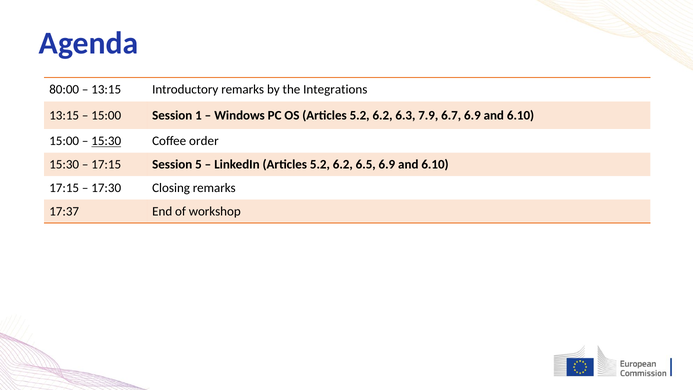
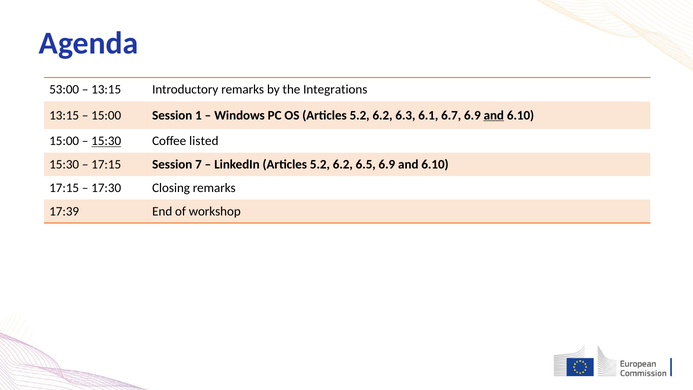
80:00: 80:00 -> 53:00 (64, 89)
7.9: 7.9 -> 6.1 (428, 115)
and underline: none -> present (494, 115)
order: order -> listed (204, 141)
5: 5 -> 7 (198, 164)
17:37: 17:37 -> 17:39 (64, 211)
